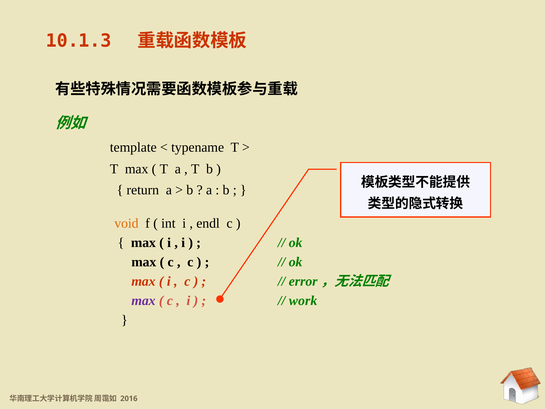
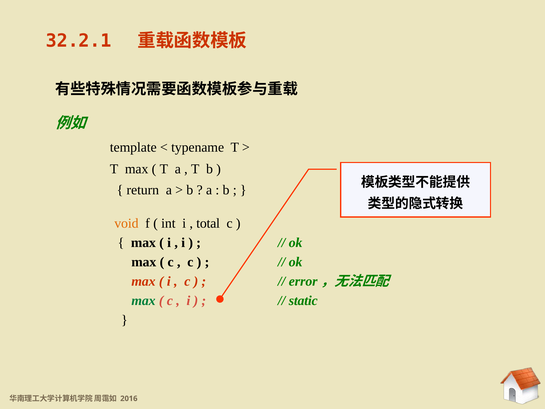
10.1.3: 10.1.3 -> 32.2.1 (79, 41)
endl: endl -> total (208, 223)
max colour: purple -> green (143, 300)
work: work -> static (303, 300)
